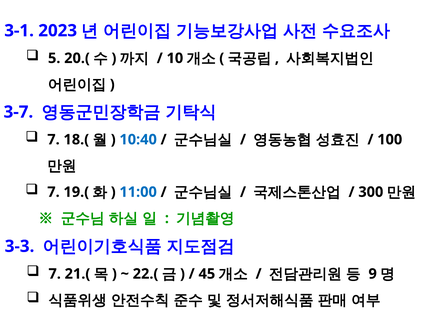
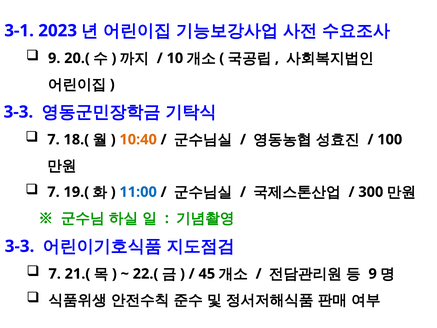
5: 5 -> 9 (54, 58)
3-7: 3-7 -> 3-3 (18, 112)
10:40 colour: blue -> orange (138, 139)
